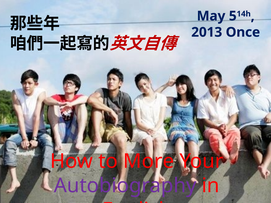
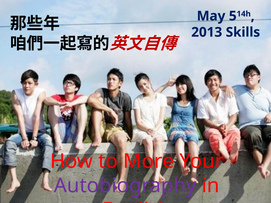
Once: Once -> Skills (243, 32)
